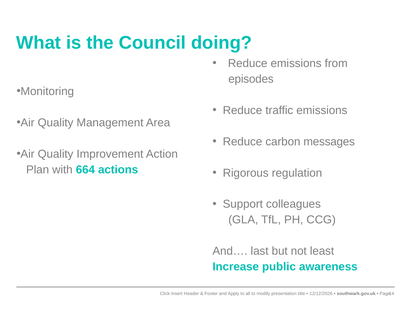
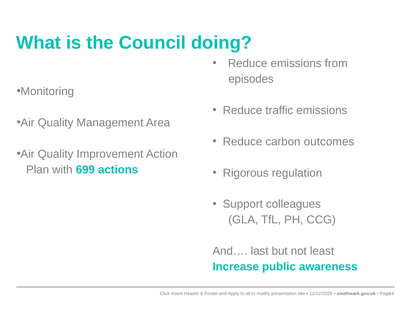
messages: messages -> outcomes (329, 142)
664: 664 -> 699 (85, 170)
